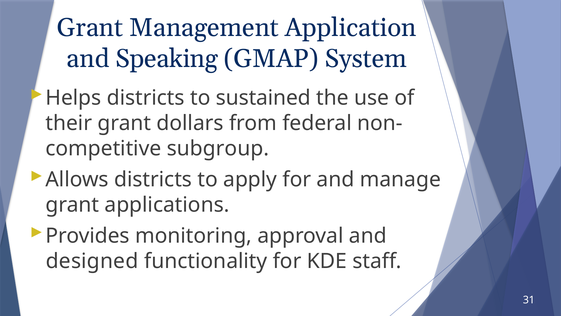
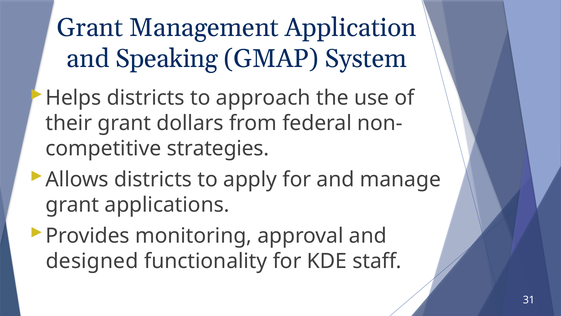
sustained: sustained -> approach (263, 98)
subgroup: subgroup -> strategies (218, 148)
